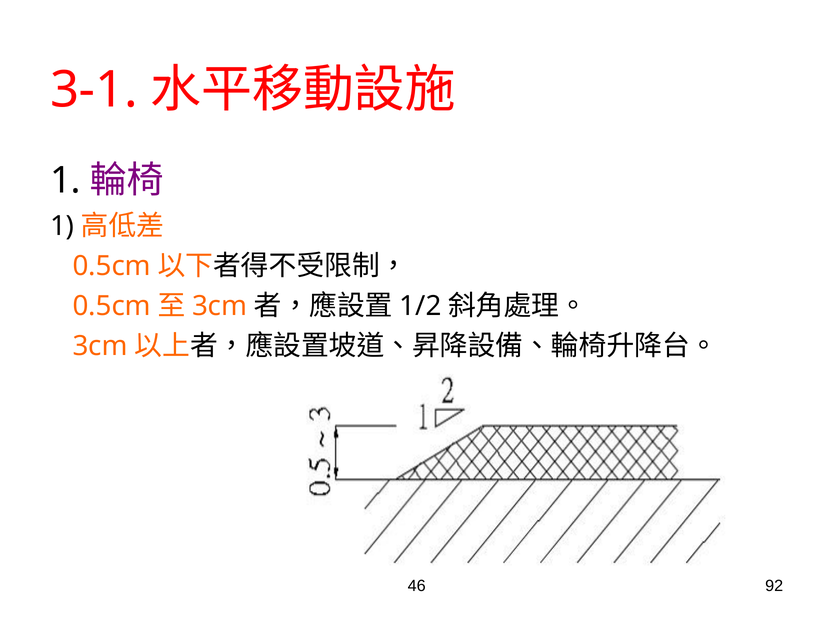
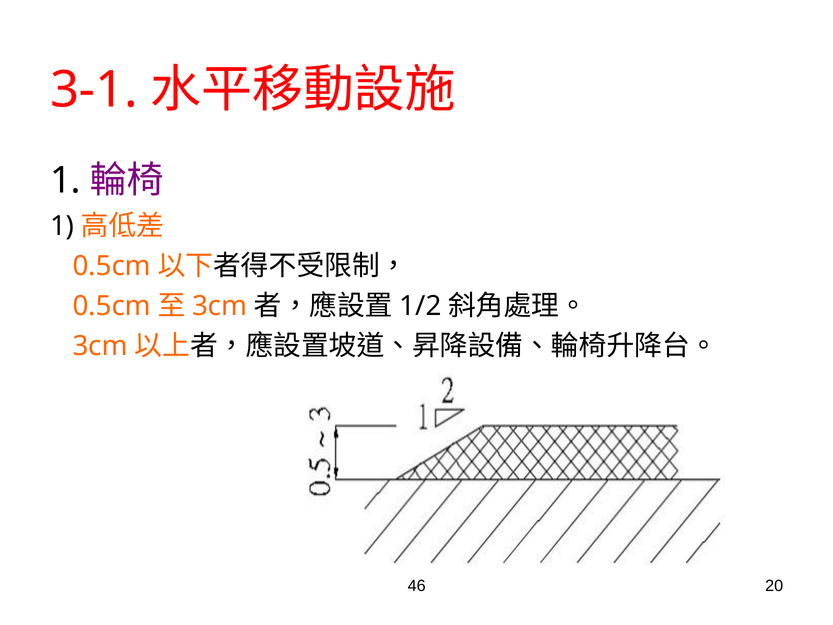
92: 92 -> 20 (774, 586)
